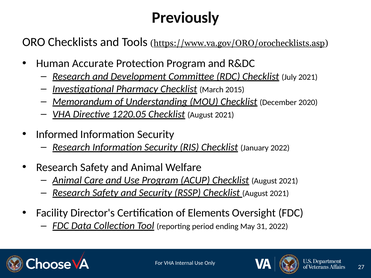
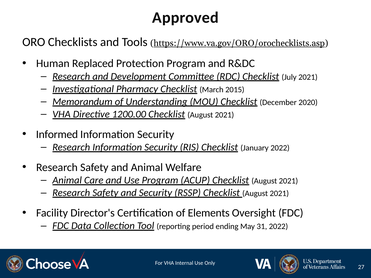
Previously: Previously -> Approved (185, 18)
Accurate: Accurate -> Replaced (93, 64)
1220.05: 1220.05 -> 1200.00 (129, 114)
